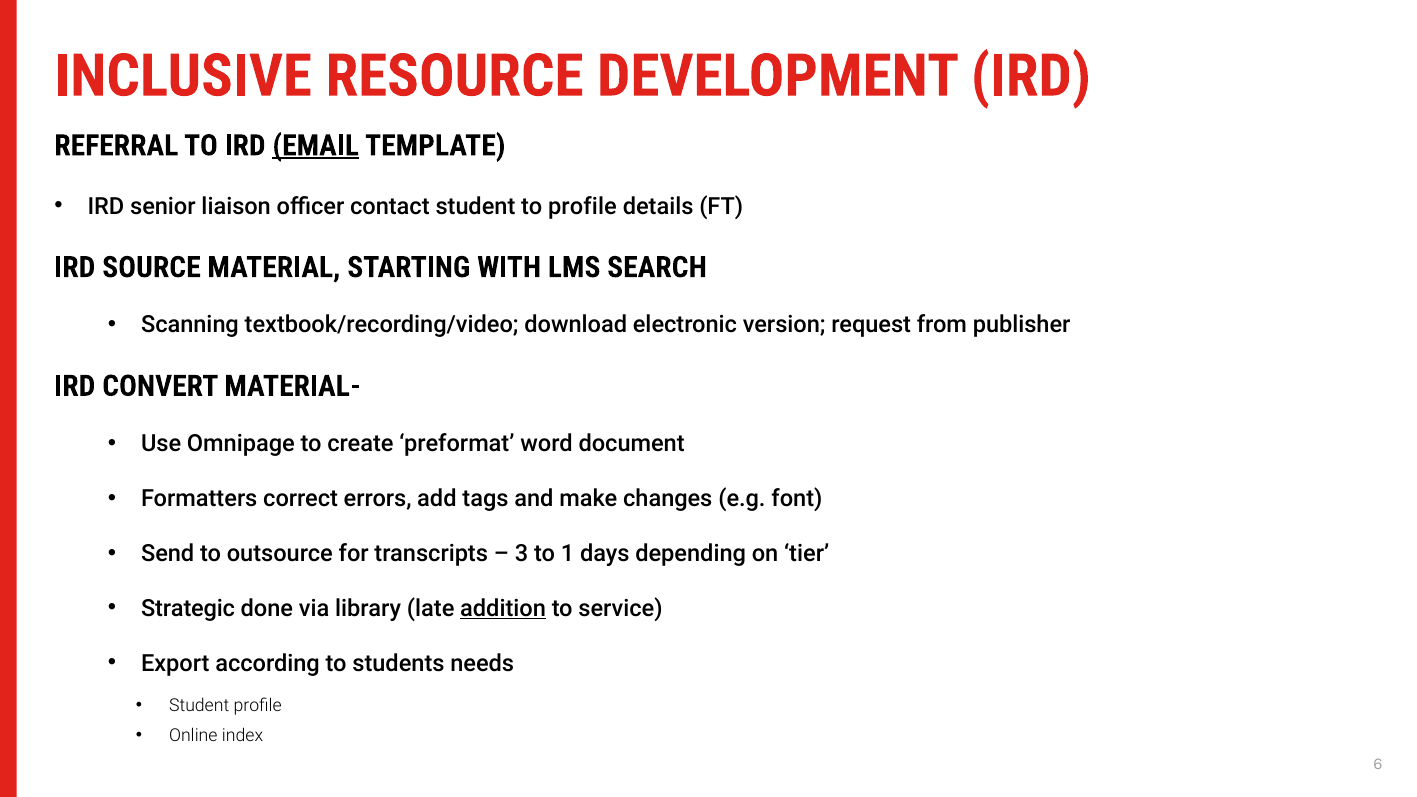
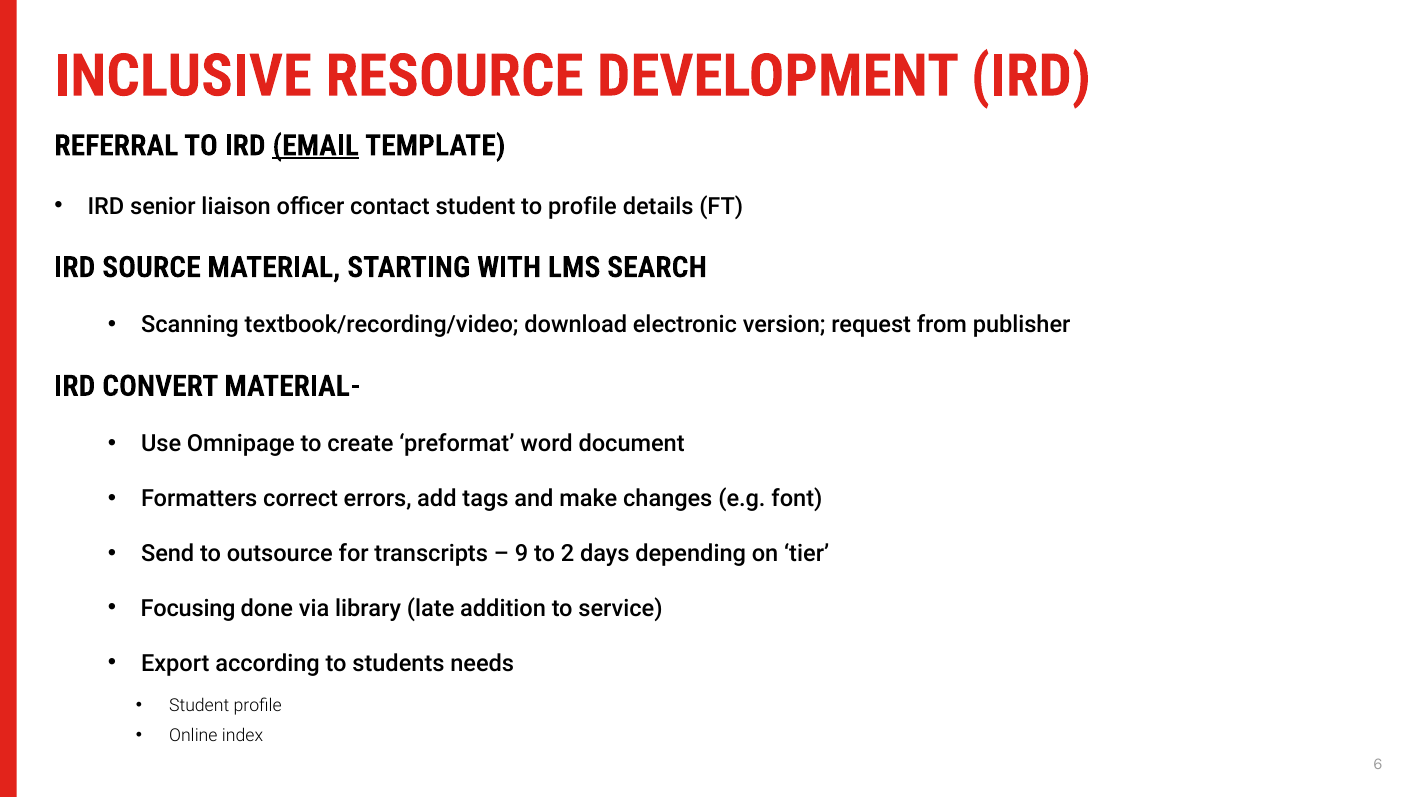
3: 3 -> 9 (521, 554)
1: 1 -> 2 (567, 554)
Strategic: Strategic -> Focusing (188, 609)
addition underline: present -> none (503, 609)
